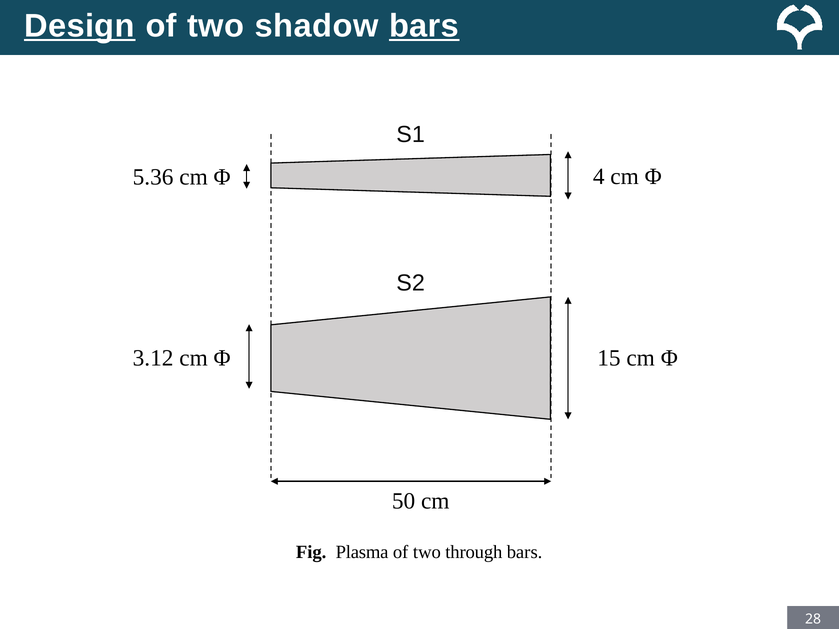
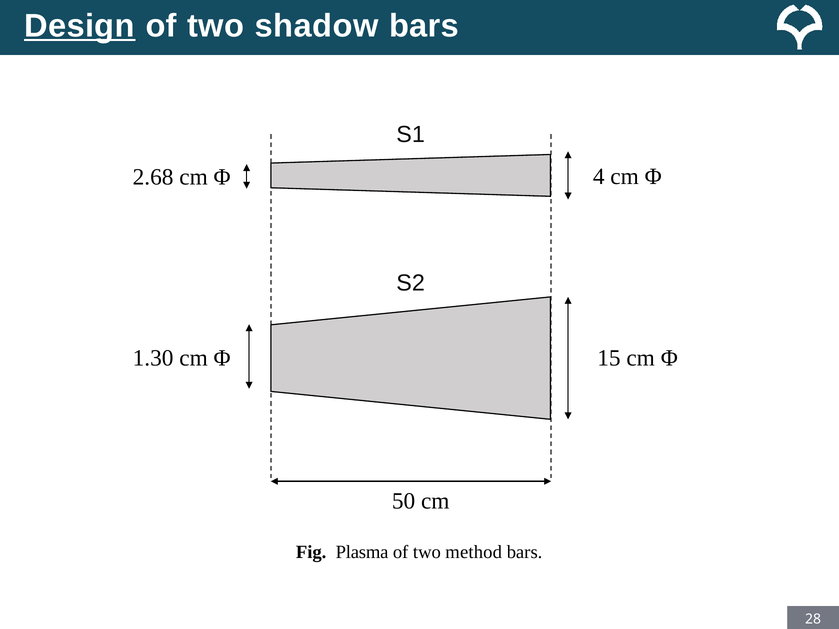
bars underline: present -> none (424, 26)
5.36: 5.36 -> 2.68 (153, 177)
3.12: 3.12 -> 1.30 (153, 358)
through: through -> method (474, 552)
